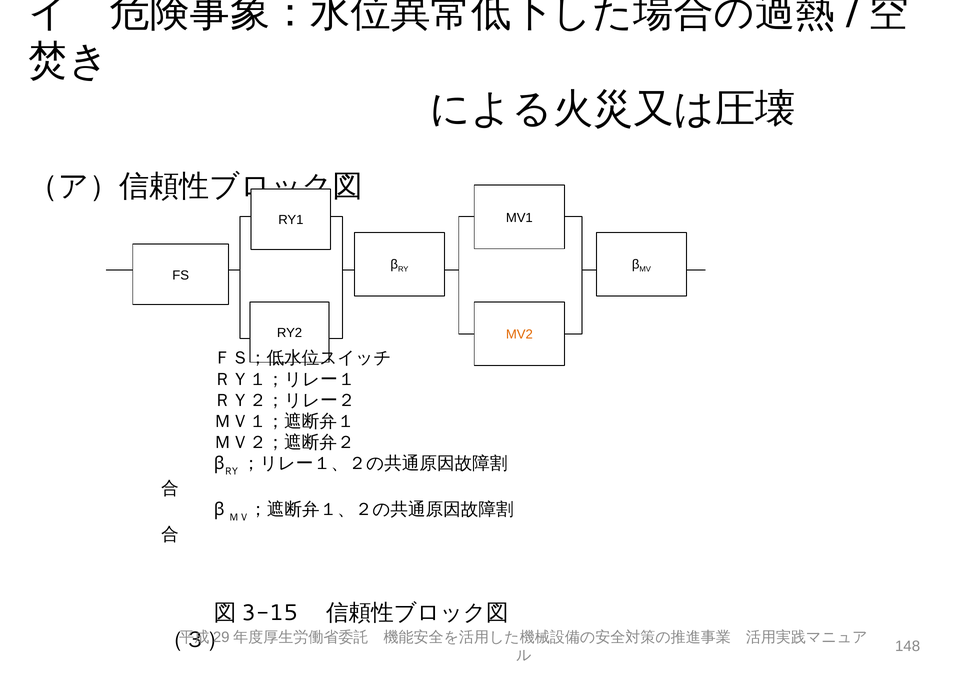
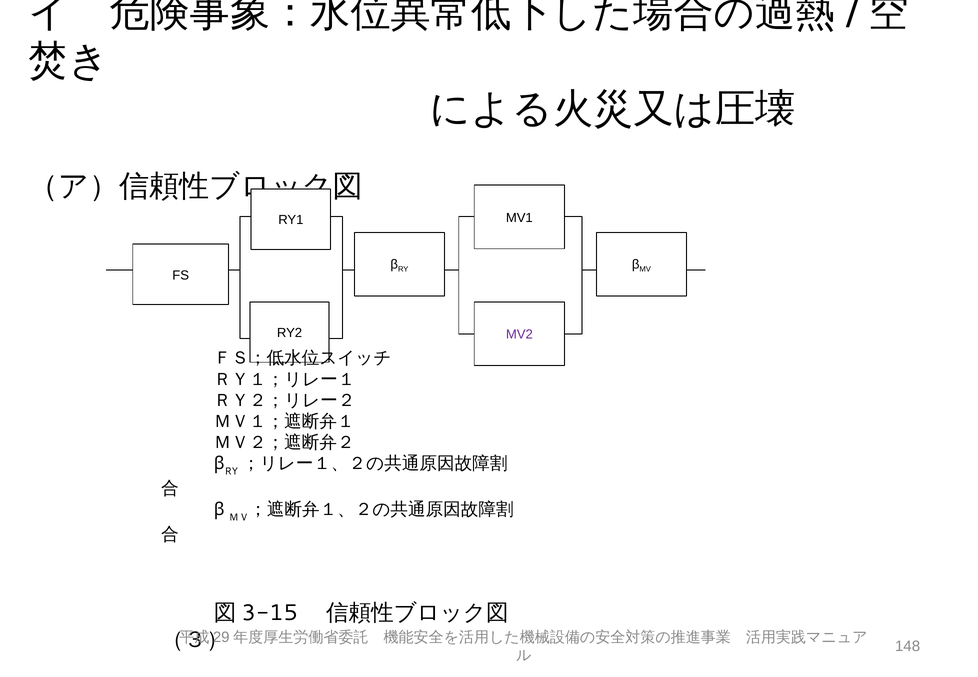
MV2 colour: orange -> purple (519, 335)
